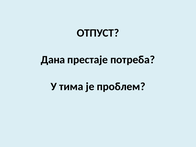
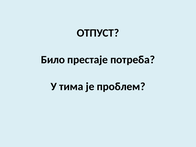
Дана: Дана -> Било (53, 60)
